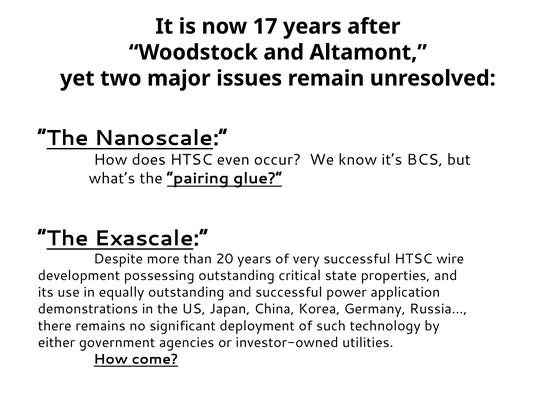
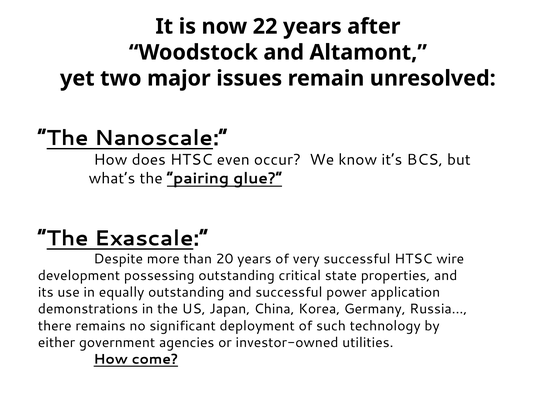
17: 17 -> 22 (265, 26)
